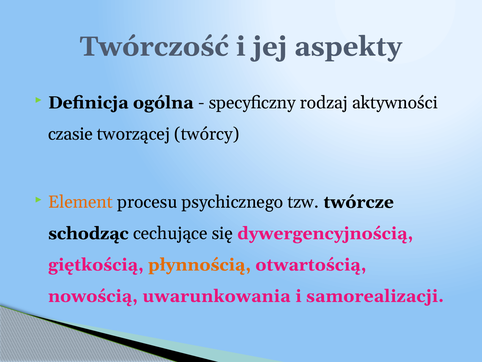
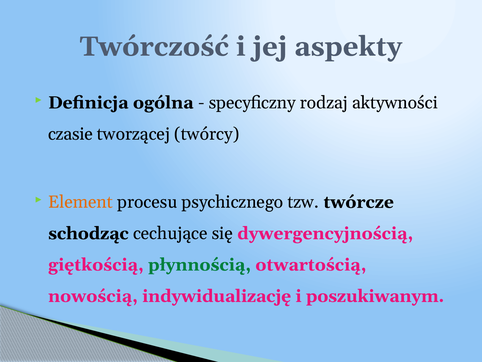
płynnością colour: orange -> green (200, 264)
uwarunkowania: uwarunkowania -> indywidualizację (217, 296)
samorealizacji: samorealizacji -> poszukiwanym (375, 296)
